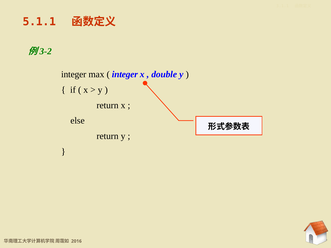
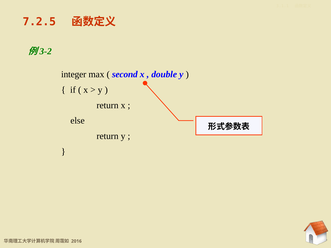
5.1.1: 5.1.1 -> 7.2.5 (39, 22)
integer: integer -> second (125, 74)
